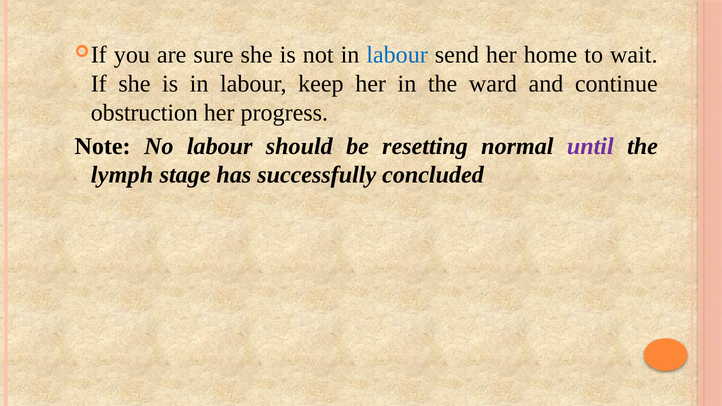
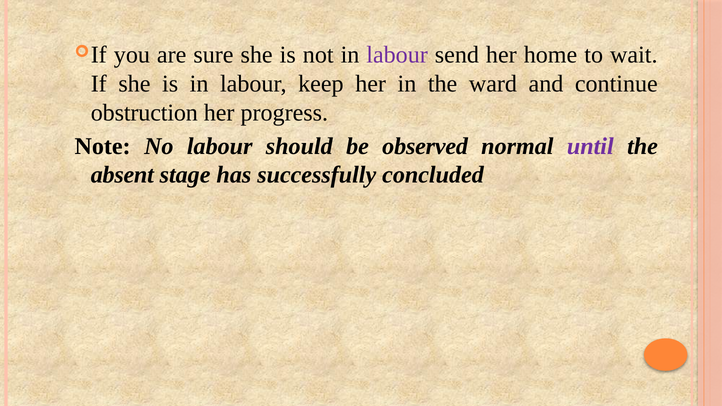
labour colour: blue -> purple (397, 55)
resetting: resetting -> observed (425, 146)
lymph: lymph -> absent (122, 175)
